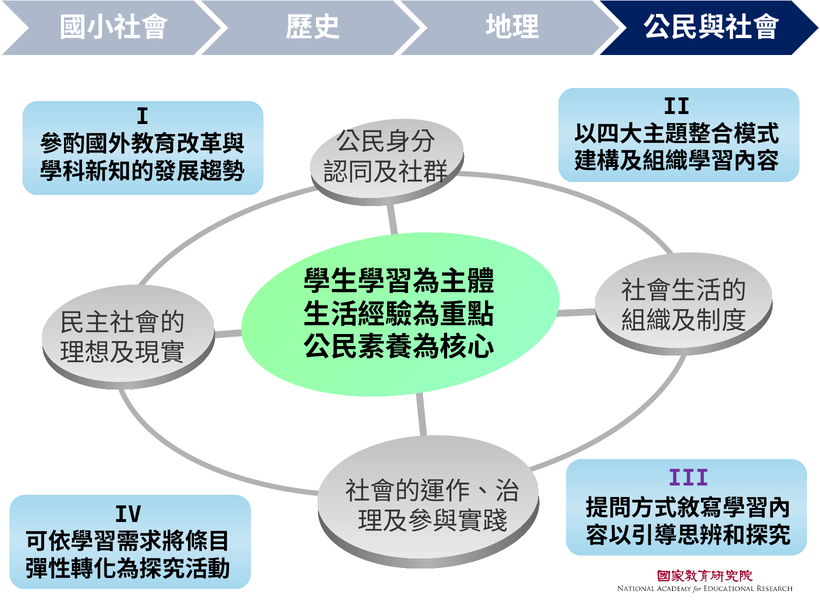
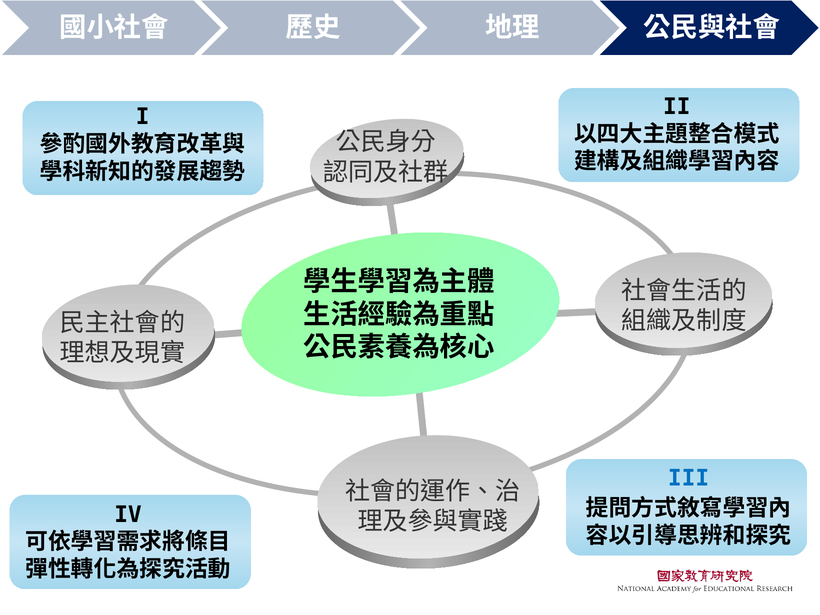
III colour: purple -> blue (689, 478)
